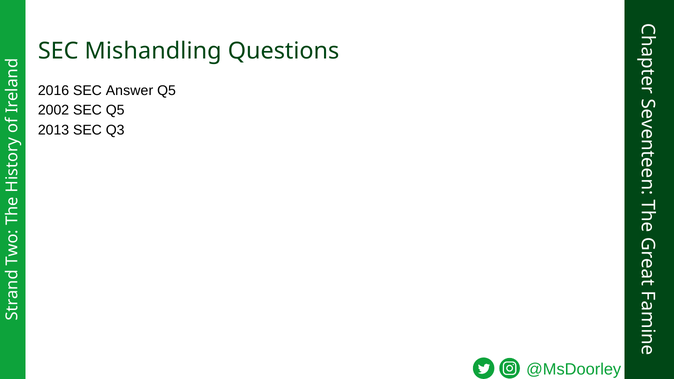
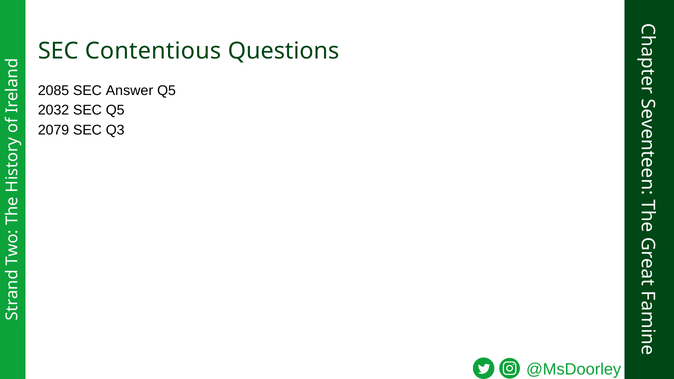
Mishandling: Mishandling -> Contentious (153, 51)
2016: 2016 -> 2085 (54, 91)
2002: 2002 -> 2032 (54, 110)
2013: 2013 -> 2079 (54, 130)
